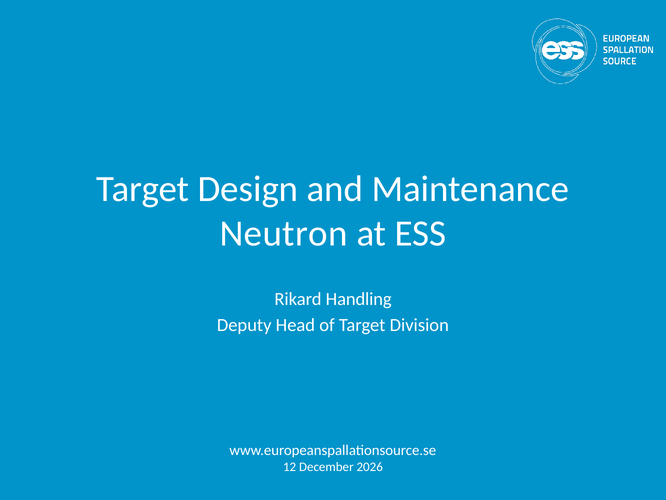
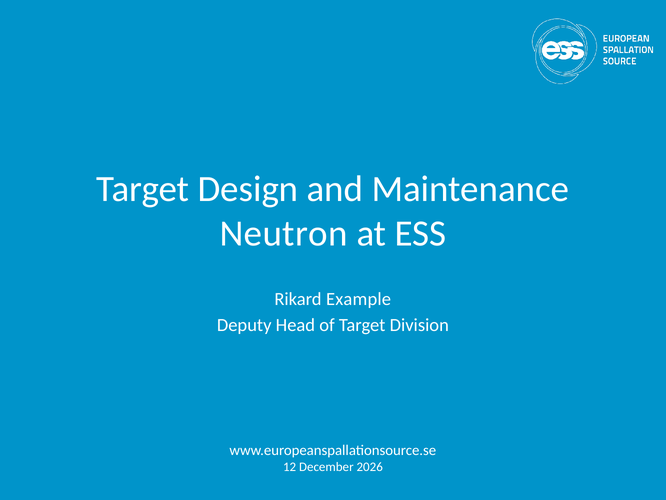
Handling: Handling -> Example (359, 299)
